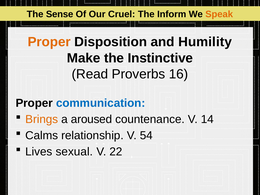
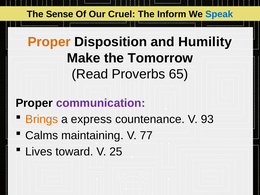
Speak colour: orange -> blue (219, 14)
Instinctive: Instinctive -> Tomorrow (160, 58)
16: 16 -> 65 (179, 74)
communication colour: blue -> purple (101, 103)
aroused: aroused -> express (91, 119)
14: 14 -> 93 (207, 119)
relationship: relationship -> maintaining (92, 136)
54: 54 -> 77 (146, 136)
sexual: sexual -> toward (74, 152)
22: 22 -> 25 (116, 152)
